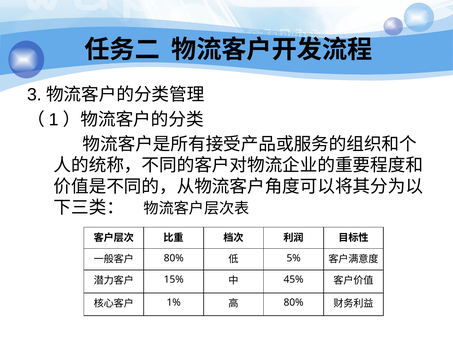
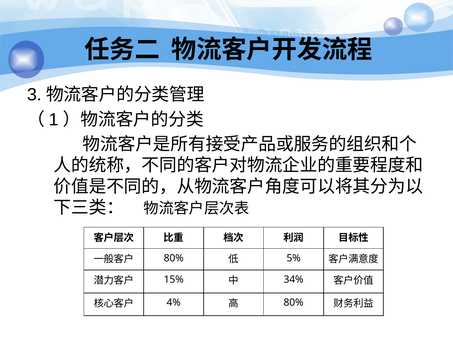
45%: 45% -> 34% (294, 279)
1%: 1% -> 4% (174, 302)
